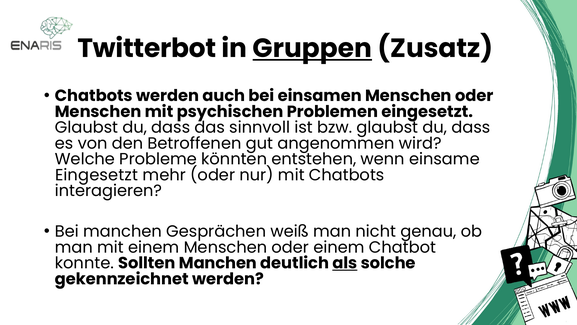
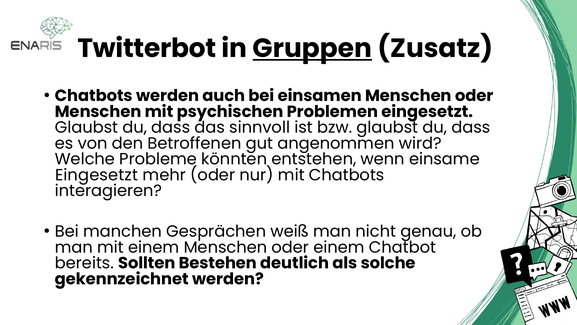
konnte: konnte -> bereits (84, 263)
Sollten Manchen: Manchen -> Bestehen (218, 263)
als underline: present -> none (345, 263)
